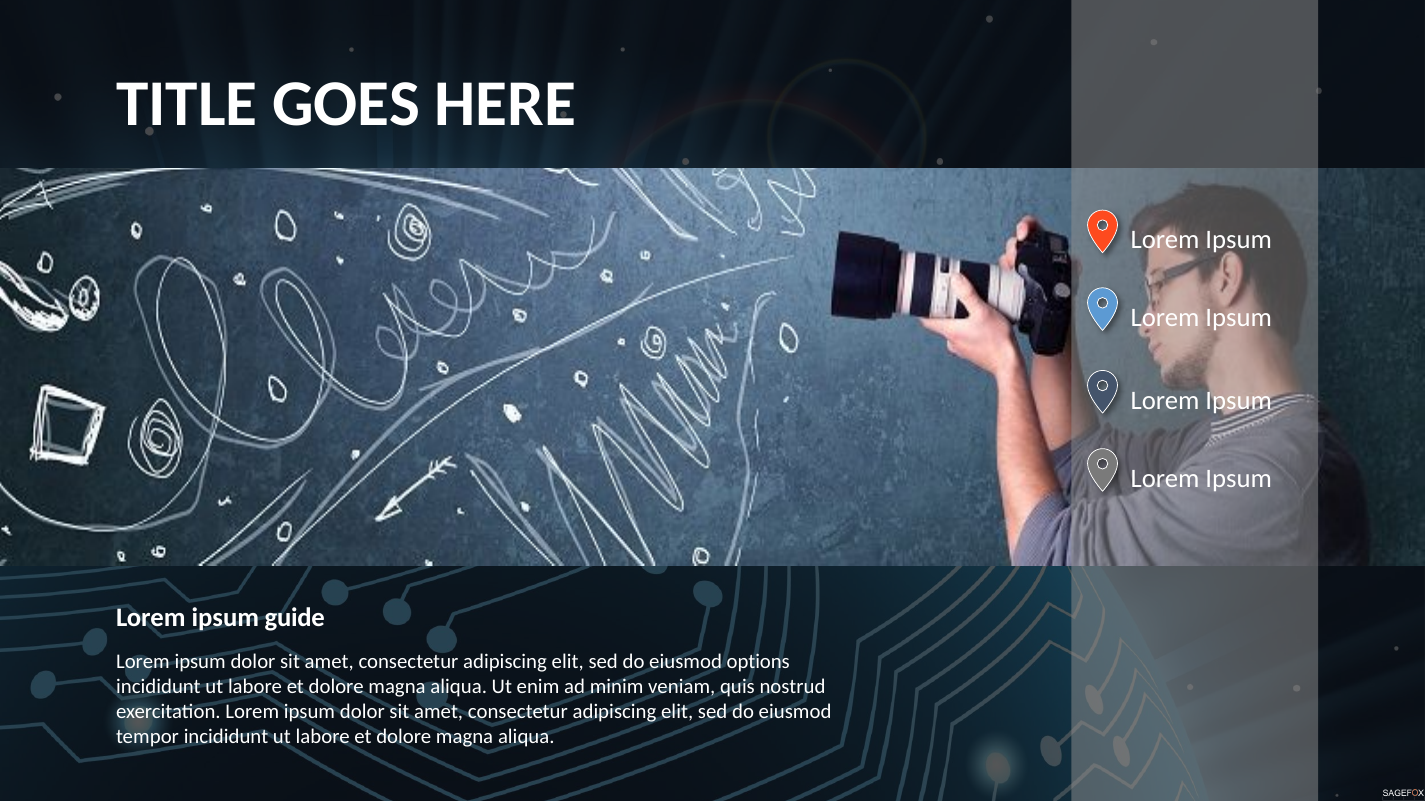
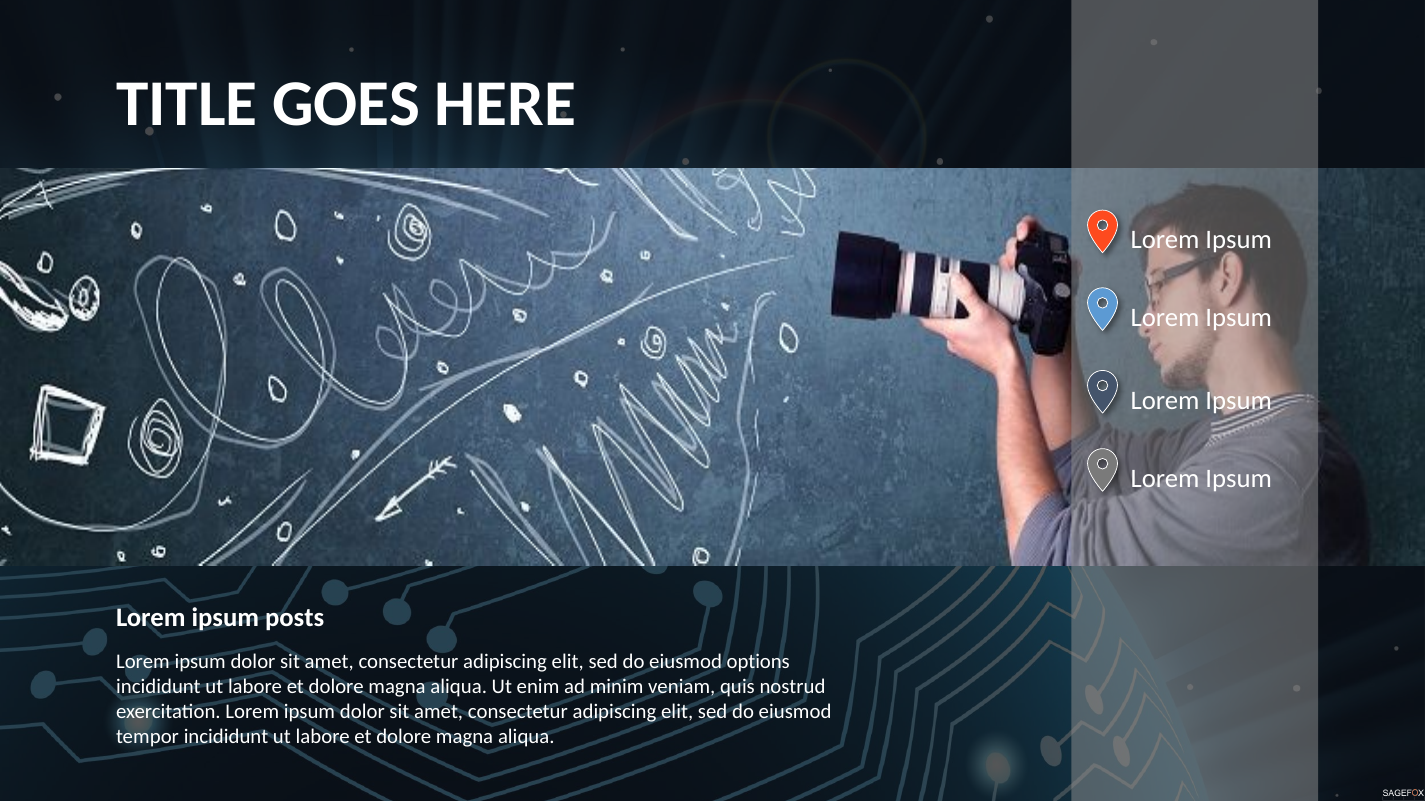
guide: guide -> posts (295, 618)
